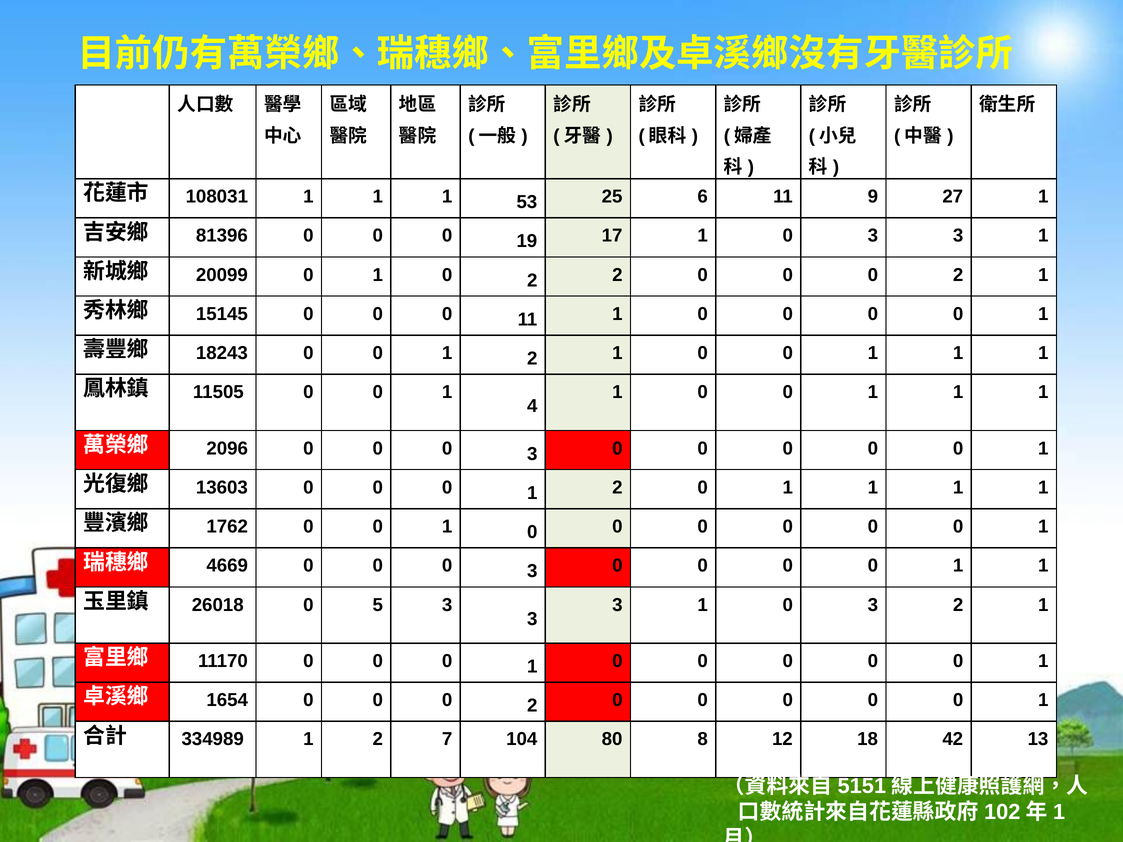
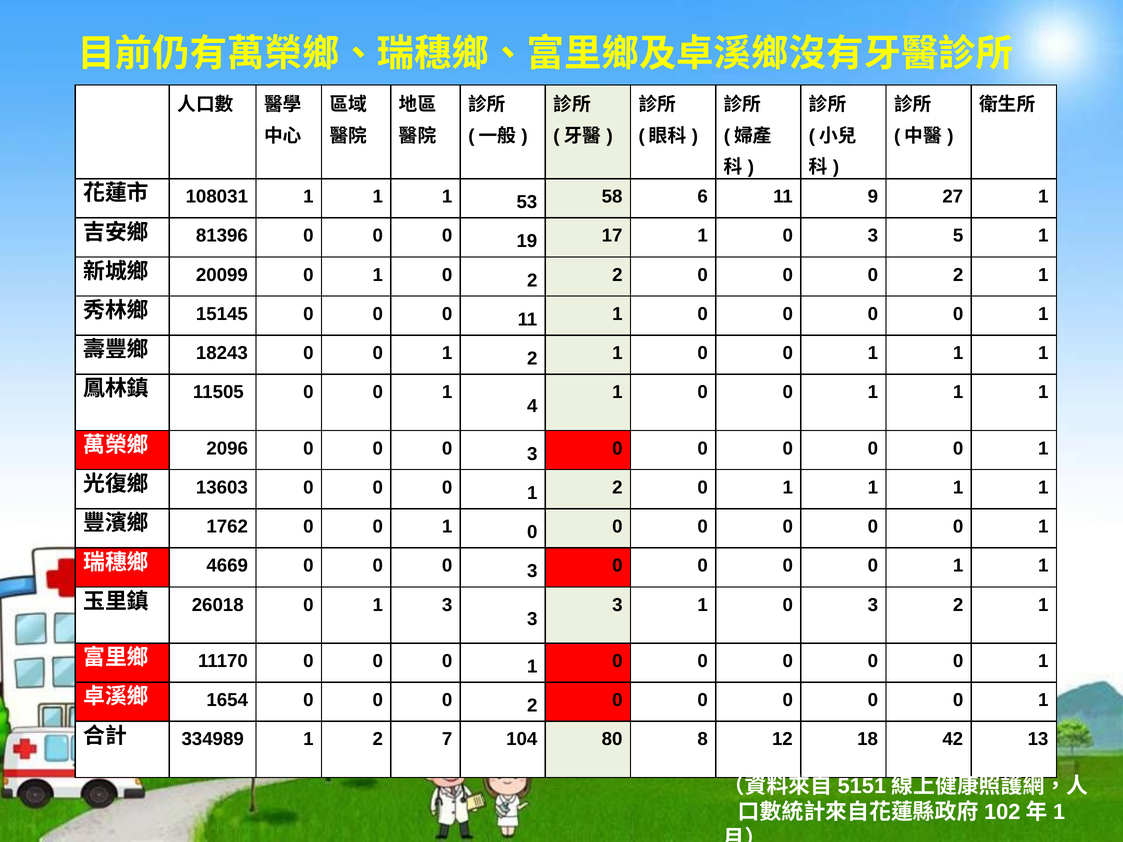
25: 25 -> 58 (612, 197)
0 3 3: 3 -> 5 (958, 236)
26018 0 5: 5 -> 1 (378, 605)
